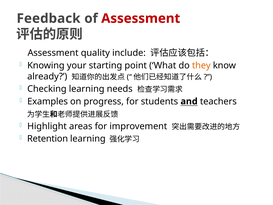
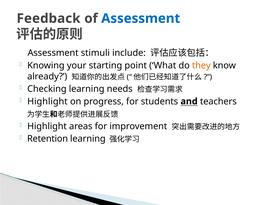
Assessment colour: red -> blue (141, 18)
quality: quality -> stimuli (95, 53)
Examples: Examples -> Highlight (47, 101)
